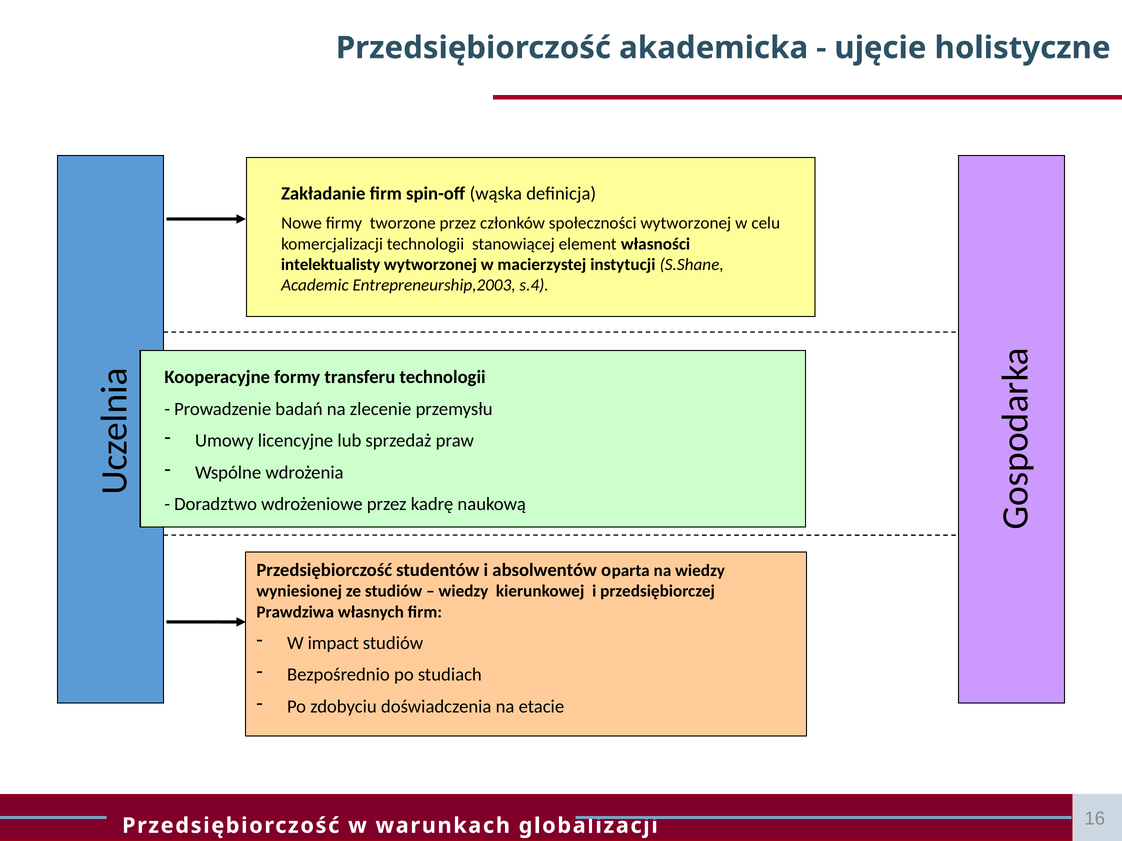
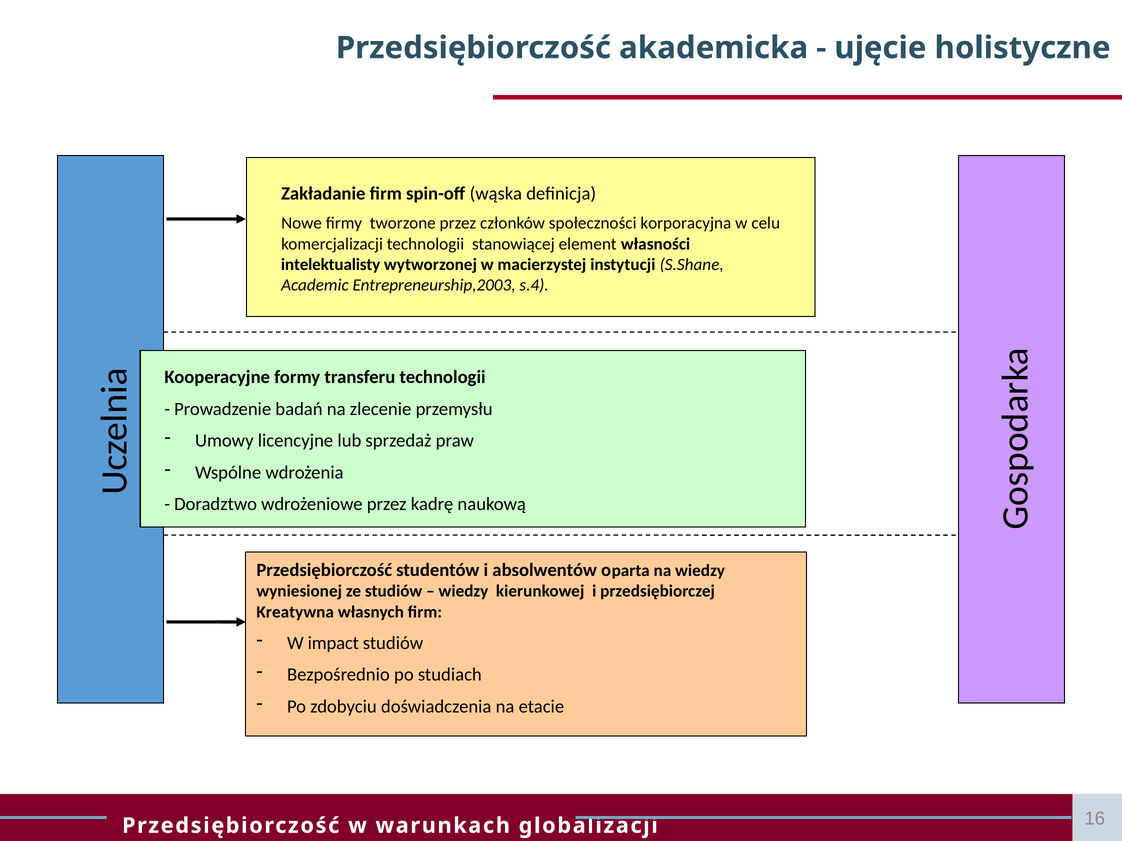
społeczności wytworzonej: wytworzonej -> korporacyjna (686, 223)
Prawdziwa: Prawdziwa -> Kreatywna (295, 612)
